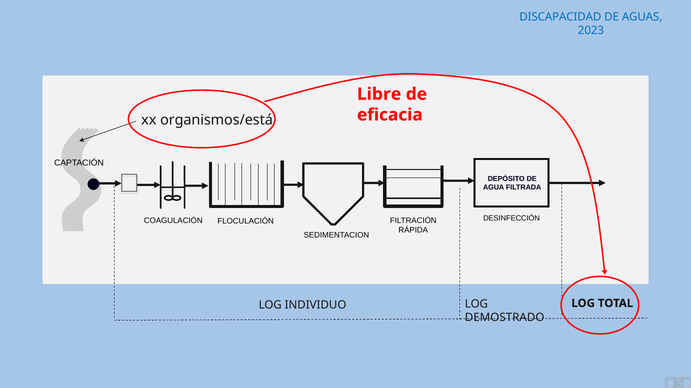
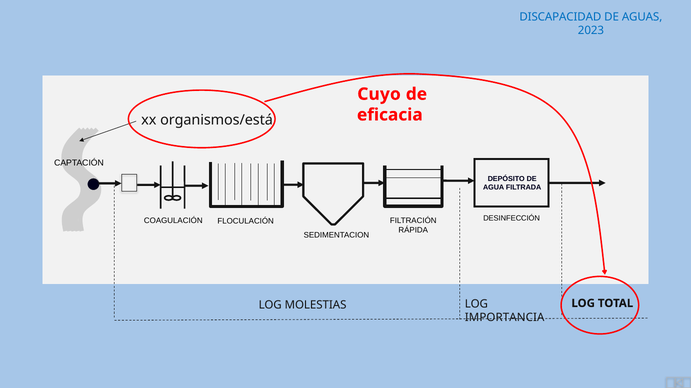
Libre: Libre -> Cuyo (379, 94)
INDIVIDUO: INDIVIDUO -> MOLESTIAS (316, 306)
DEMOSTRADO: DEMOSTRADO -> IMPORTANCIA (505, 318)
